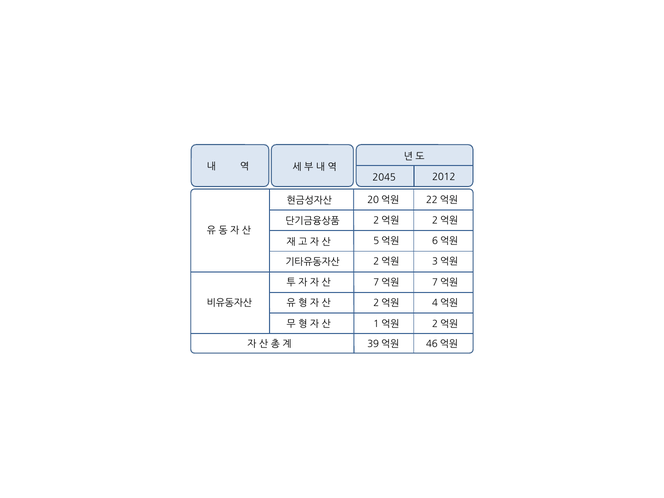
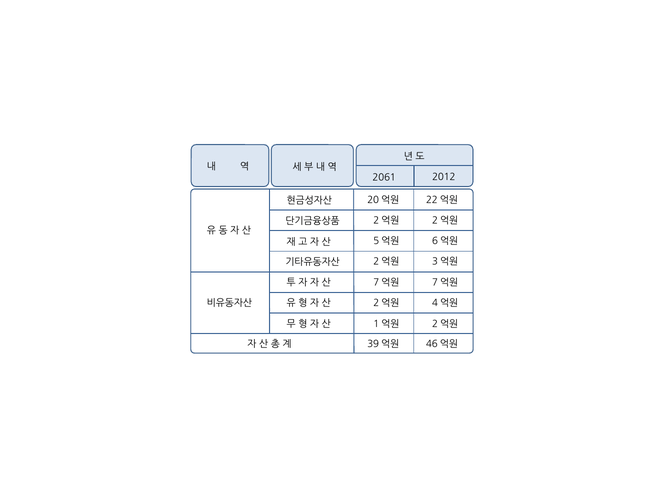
2045: 2045 -> 2061 (384, 177)
